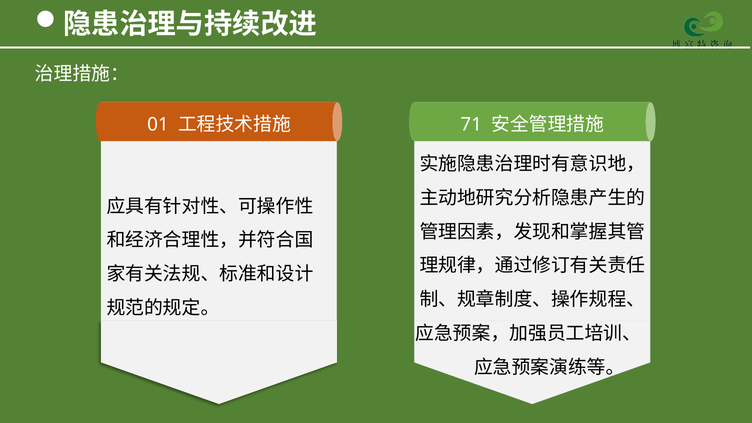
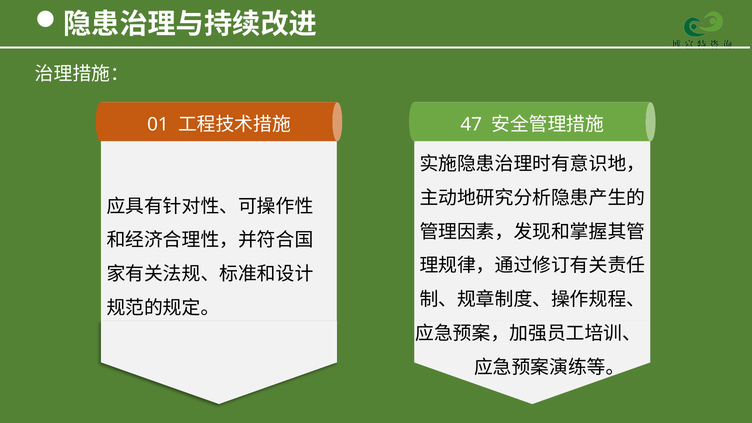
71: 71 -> 47 (471, 125)
